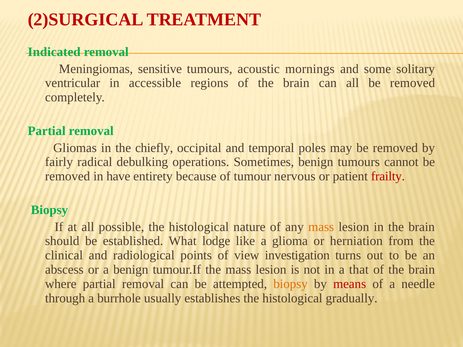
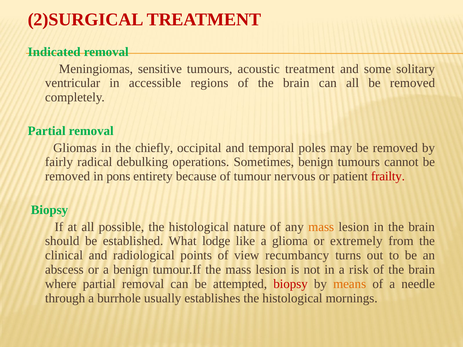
acoustic mornings: mornings -> treatment (310, 69)
have: have -> pons (118, 176)
herniation: herniation -> extremely (356, 241)
investigation: investigation -> recumbancy (297, 256)
that: that -> risk (359, 270)
biopsy colour: orange -> red (291, 284)
means colour: red -> orange (350, 284)
gradually: gradually -> mornings (352, 298)
